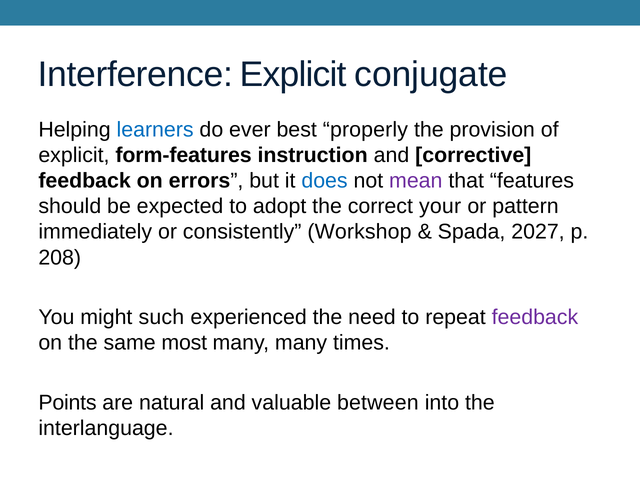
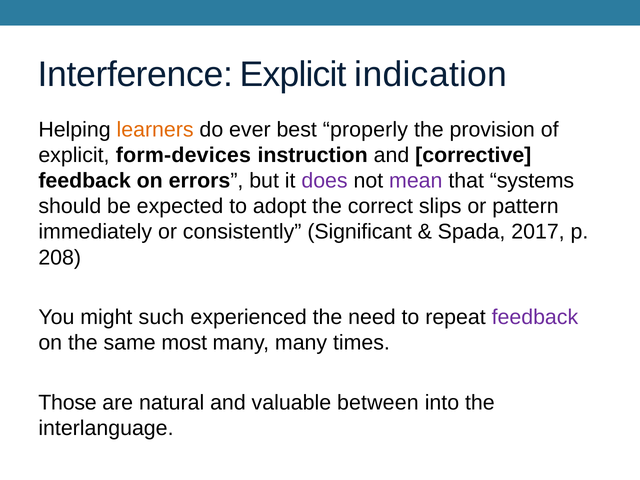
conjugate: conjugate -> indication (431, 74)
learners colour: blue -> orange (155, 129)
form-features: form-features -> form-devices (183, 155)
does colour: blue -> purple (325, 181)
features: features -> systems (532, 181)
your: your -> slips (440, 206)
Workshop: Workshop -> Significant (360, 232)
2027: 2027 -> 2017 (538, 232)
Points: Points -> Those (68, 403)
